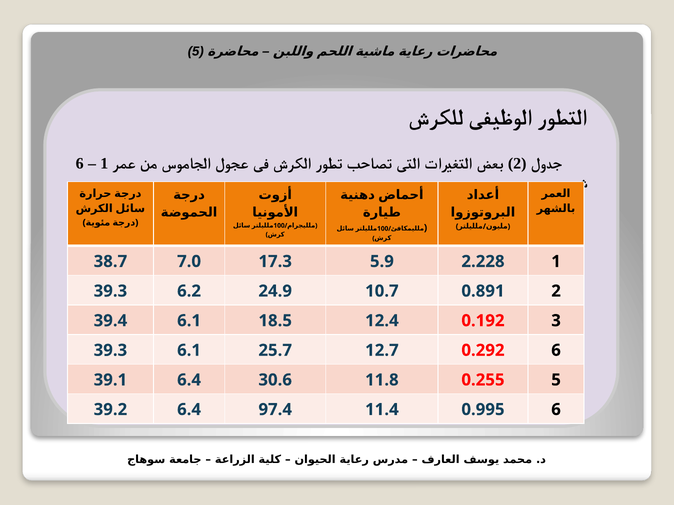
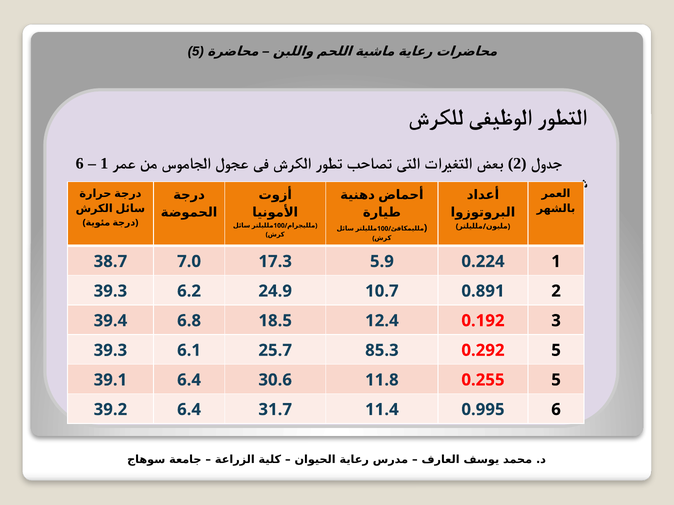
2.228: 2.228 -> 0.224 (483, 262)
39.4 6.1: 6.1 -> 6.8 (189, 321)
12.7: 12.7 -> 85.3 (382, 351)
0.292 6: 6 -> 5 (556, 351)
97.4: 97.4 -> 31.7 (275, 410)
